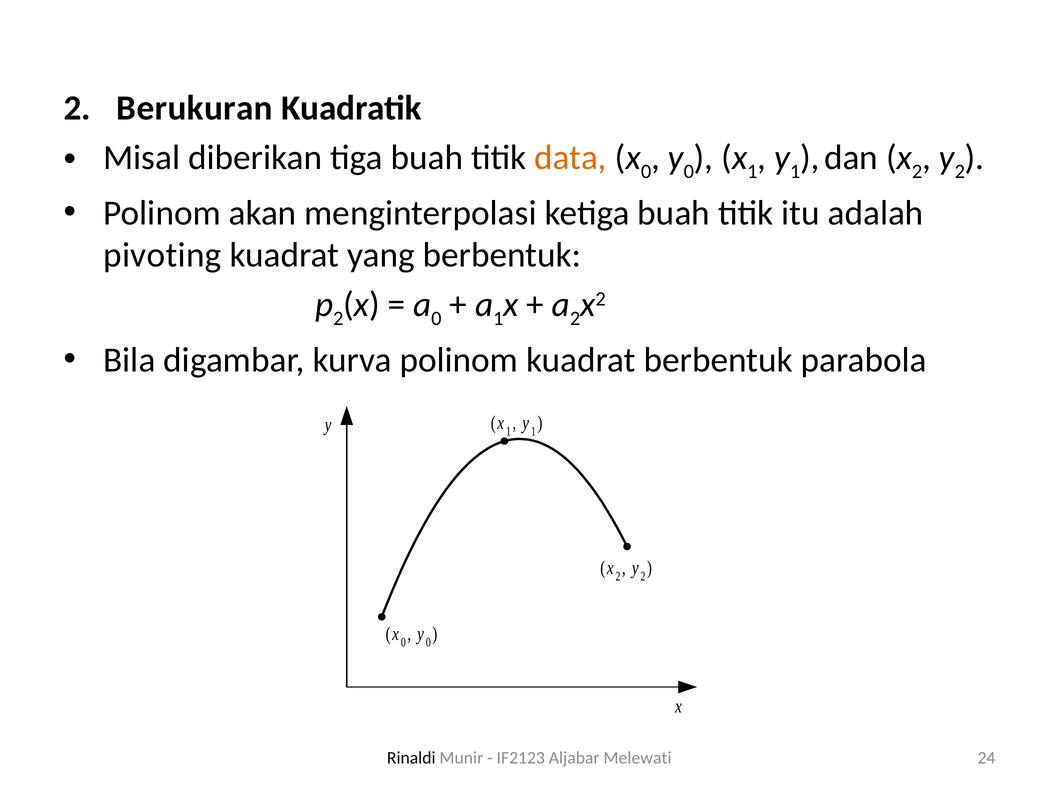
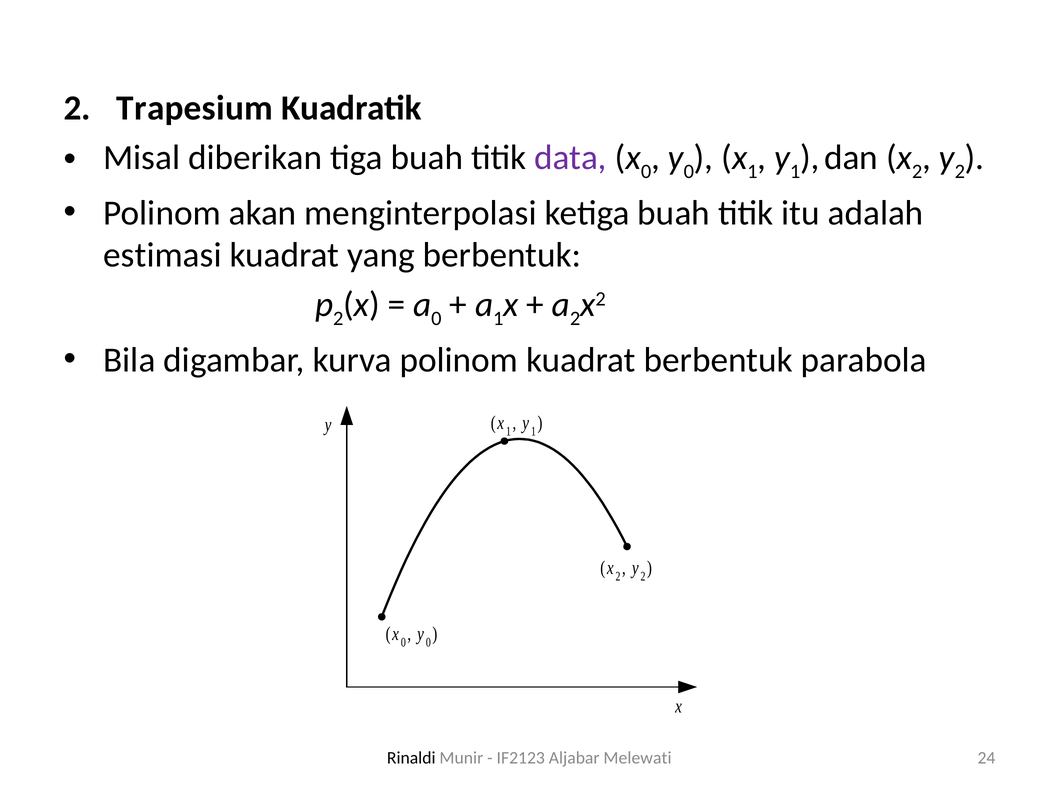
Berukuran: Berukuran -> Trapesium (195, 108)
data colour: orange -> purple (571, 158)
pivoting: pivoting -> estimasi (162, 255)
